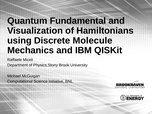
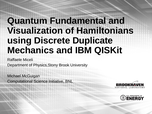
Molecule: Molecule -> Duplicate (93, 41)
